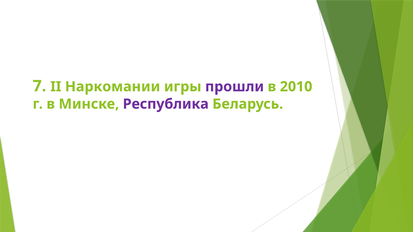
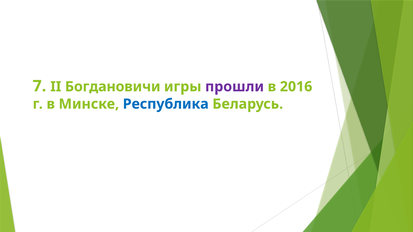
Наркомании: Наркомании -> Богдановичи (113, 87)
2010: 2010 -> 2016 (296, 87)
Республика colour: purple -> blue (166, 104)
